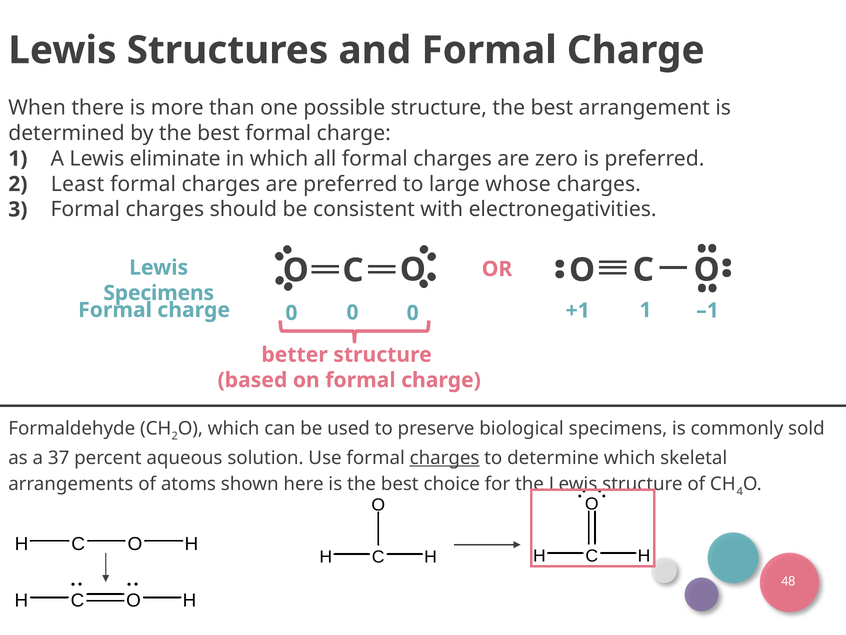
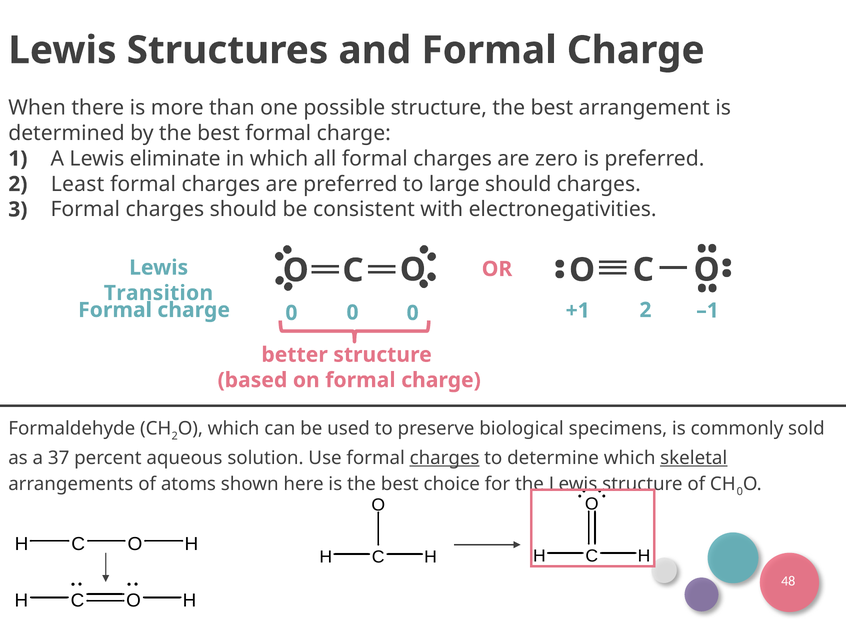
large whose: whose -> should (518, 184)
Specimens: Specimens -> Transition (159, 293)
+1 1: 1 -> 2 (645, 310)
skeletal underline: none -> present (694, 457)
4: 4 -> 0 (740, 491)
